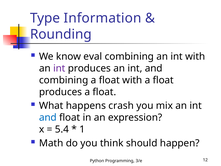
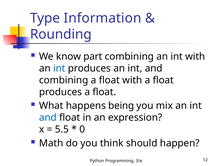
eval: eval -> part (93, 56)
int colour: purple -> blue (59, 68)
crash: crash -> being (121, 106)
5.4: 5.4 -> 5.5 (62, 129)
1: 1 -> 0 (82, 129)
